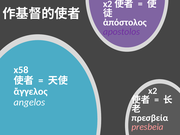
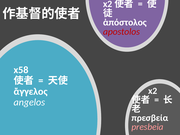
apostolos colour: purple -> red (121, 32)
